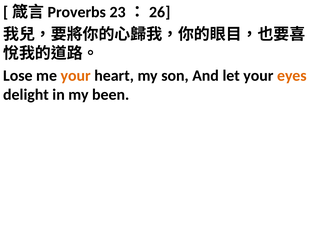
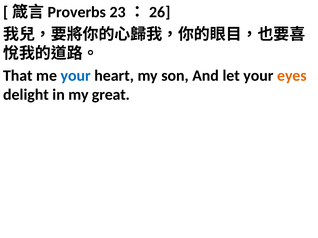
Lose: Lose -> That (18, 76)
your colour: orange -> blue (76, 76)
been: been -> great (111, 95)
